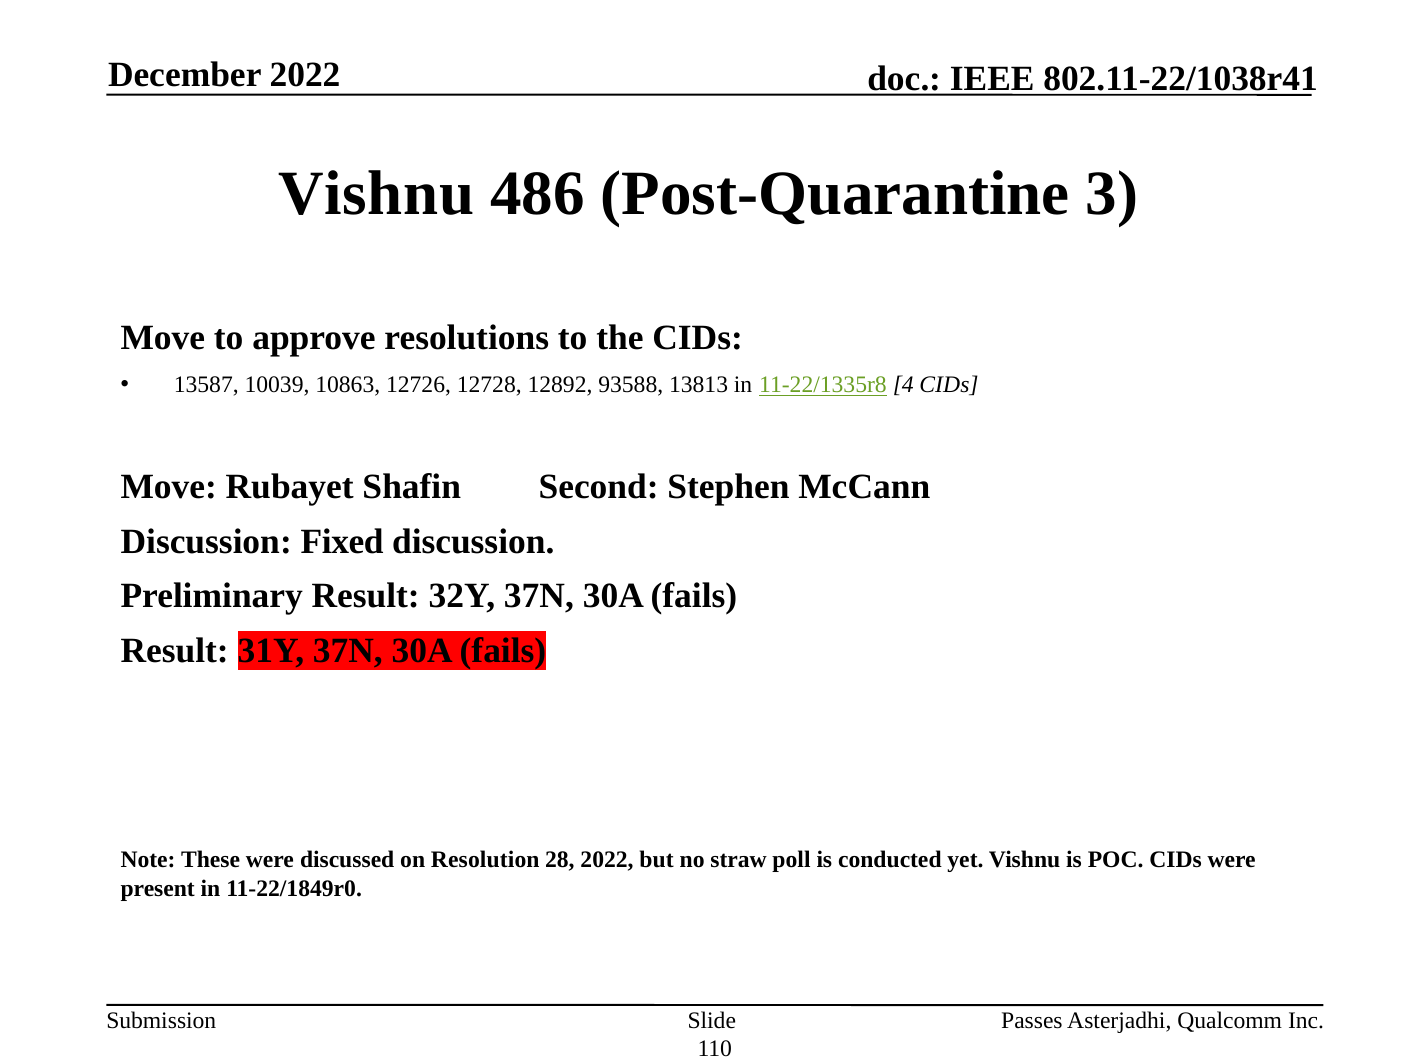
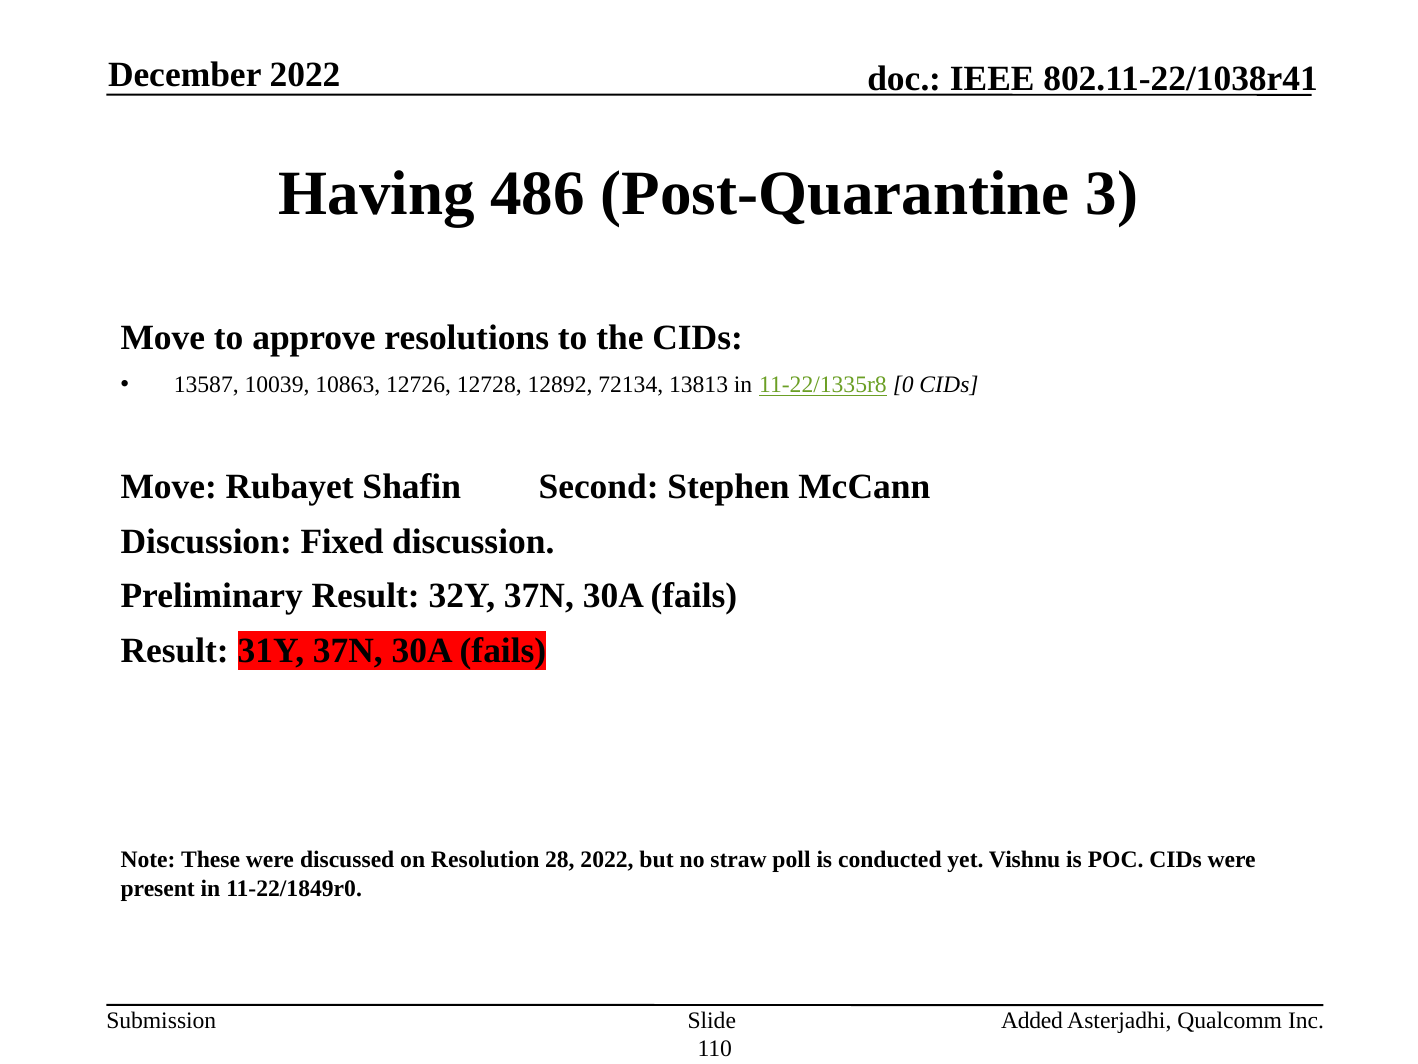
Vishnu: Vishnu -> Having (377, 193)
93588: 93588 -> 72134 (631, 385)
4: 4 -> 0 (903, 385)
Passes: Passes -> Added (1032, 1020)
